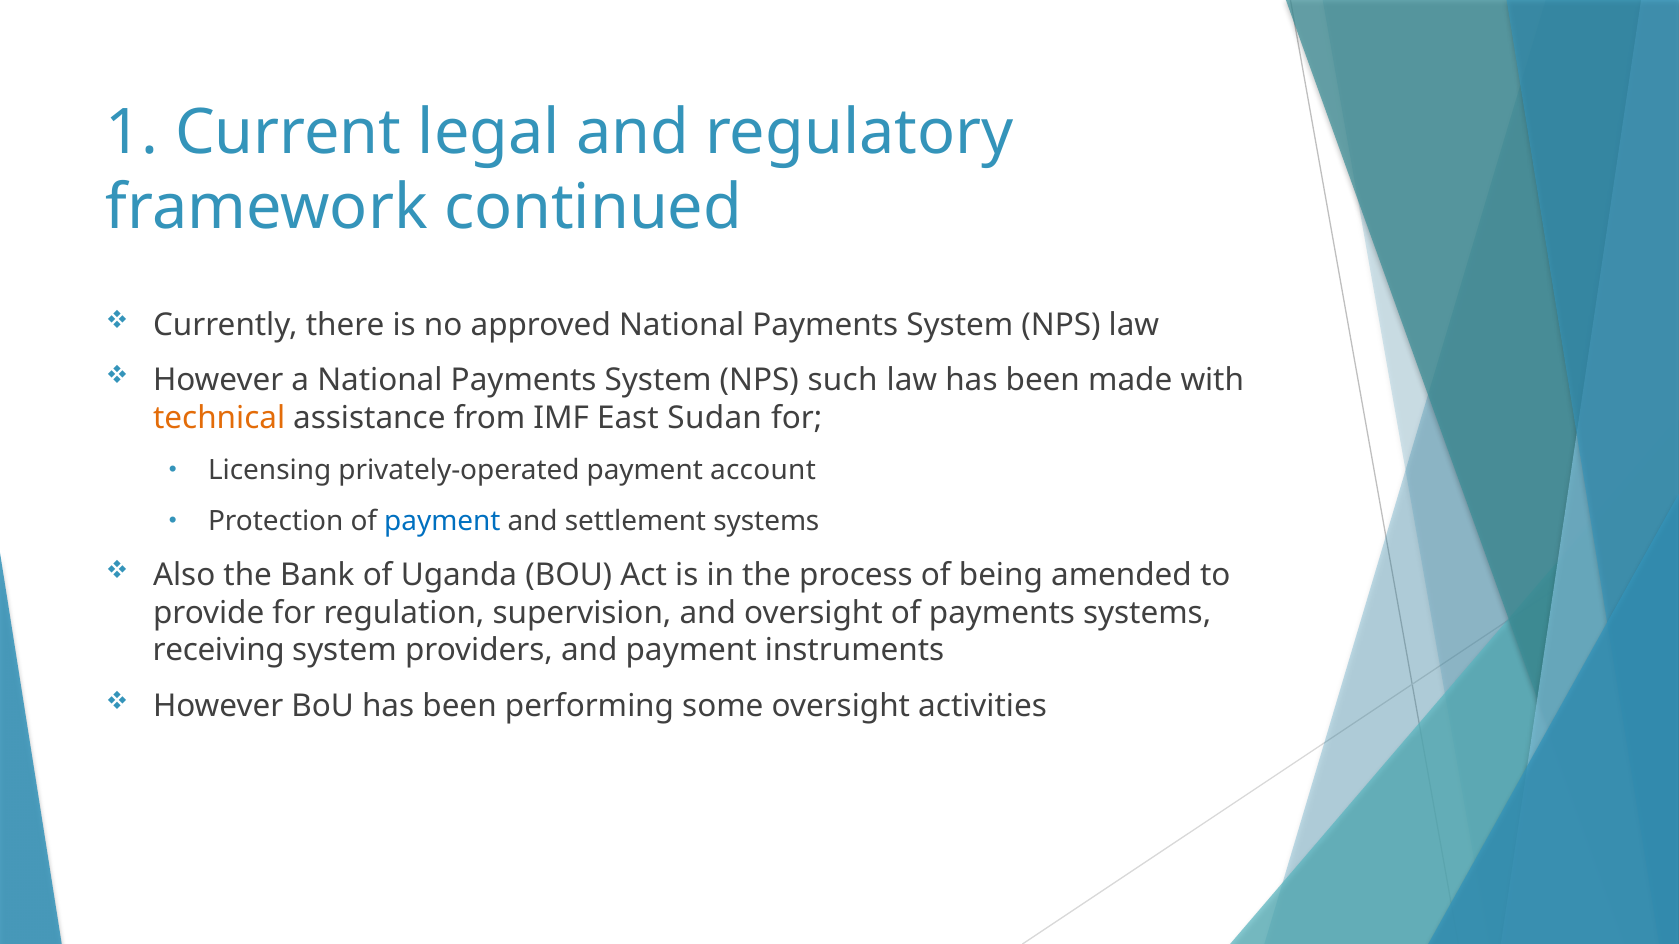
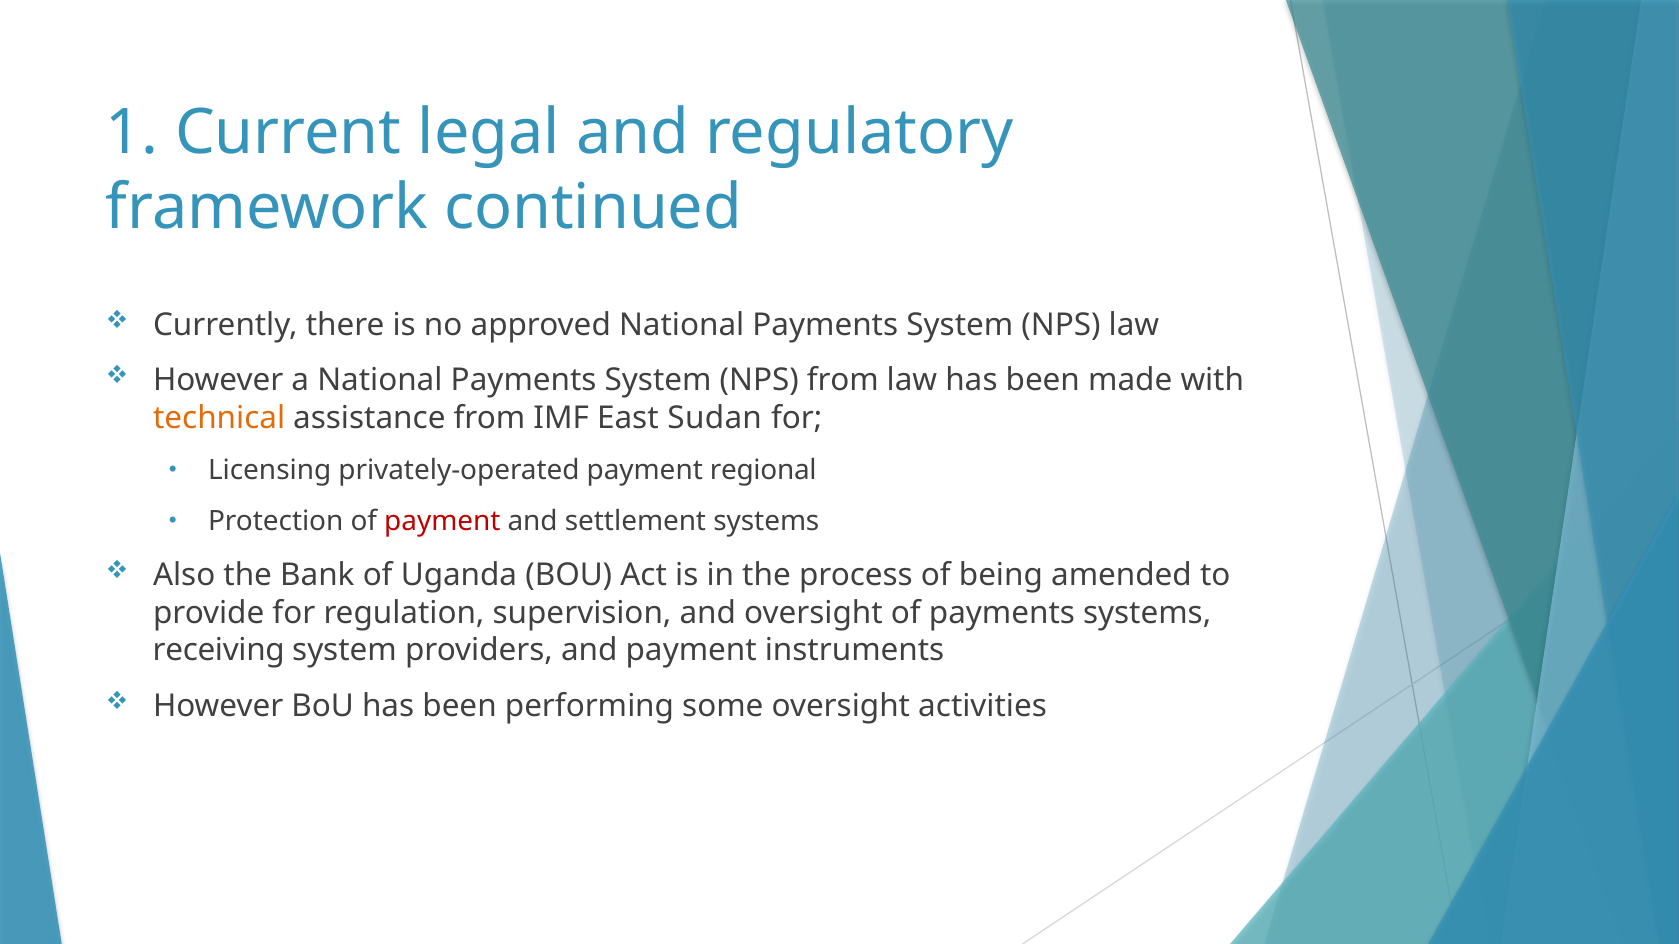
NPS such: such -> from (843, 380)
account: account -> regional (763, 471)
payment colour: blue -> red (442, 522)
